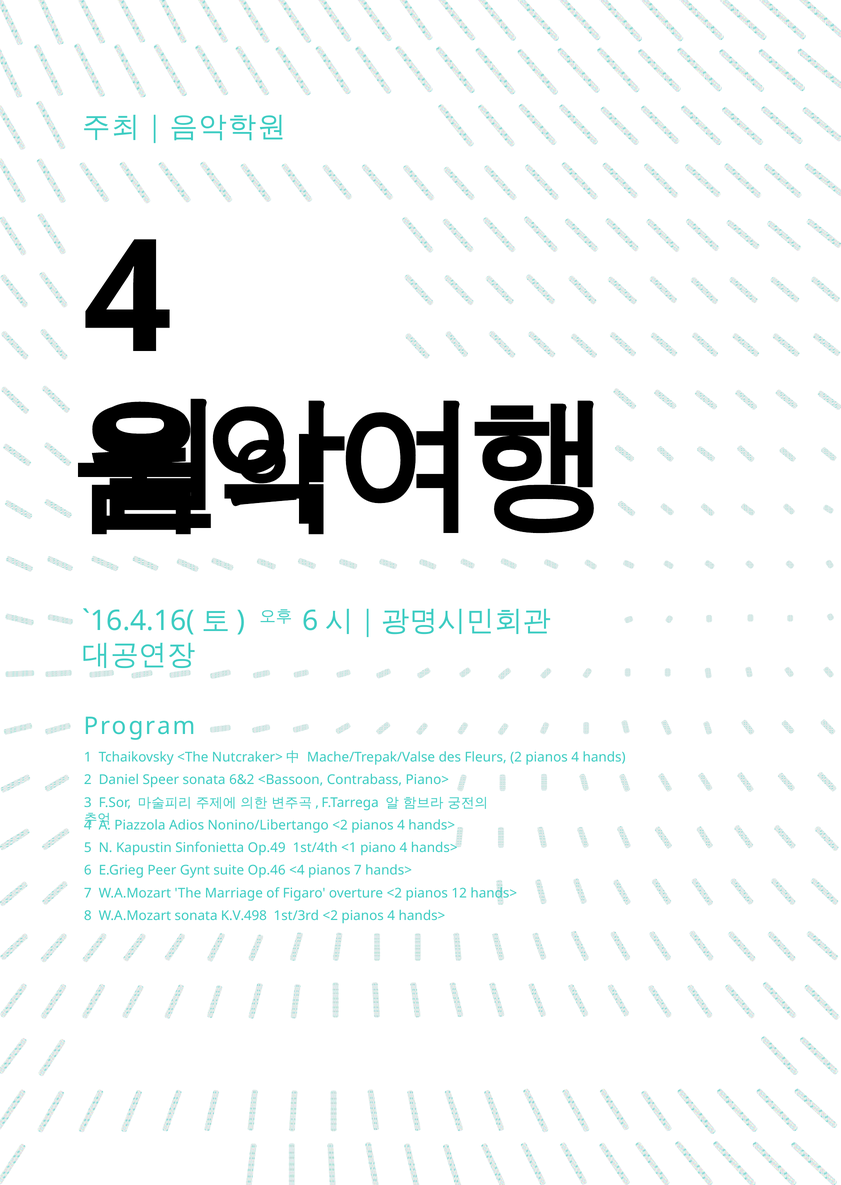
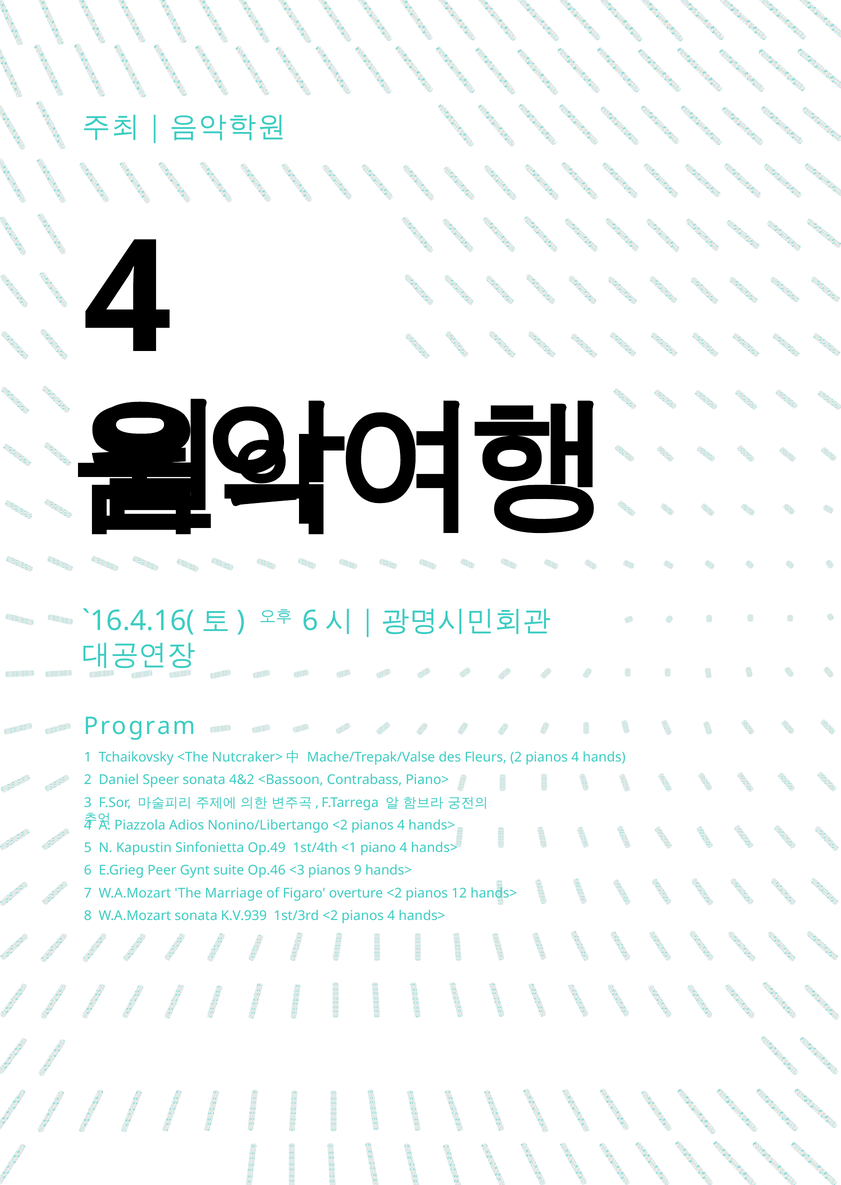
6&2: 6&2 -> 4&2 (242, 780)
<4: <4 -> <3 (297, 871)
pianos 7: 7 -> 9 (358, 871)
K.V.498: K.V.498 -> K.V.939 (244, 916)
